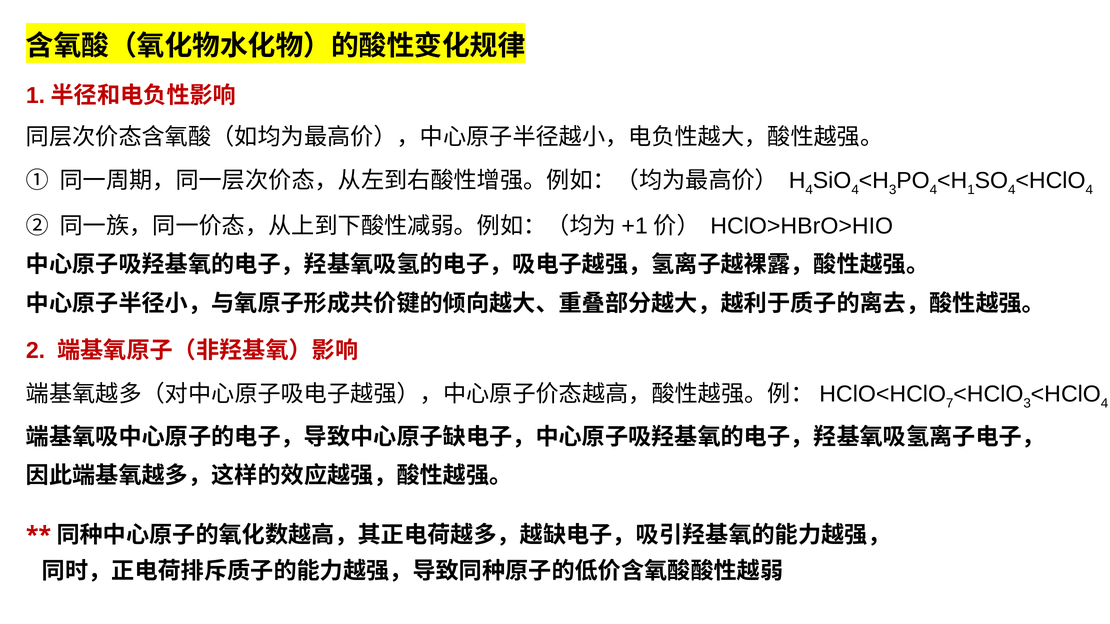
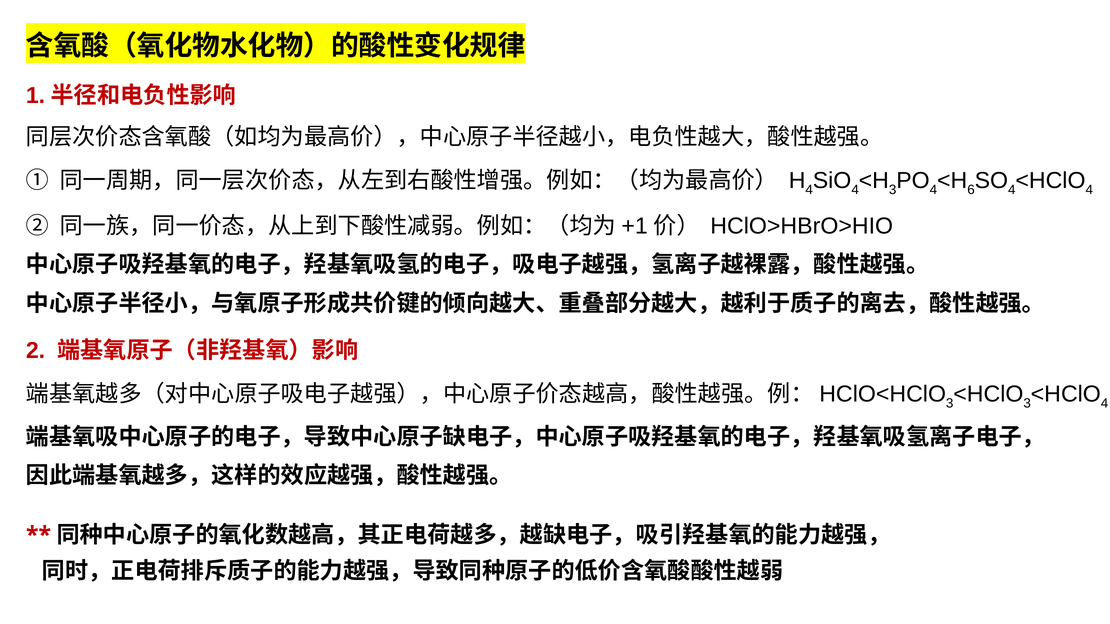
1: 1 -> 6 (971, 190)
7: 7 -> 3 (950, 404)
